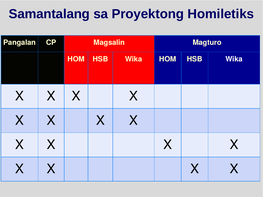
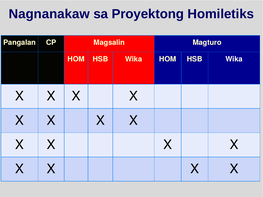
Samantalang: Samantalang -> Nagnanakaw (49, 14)
